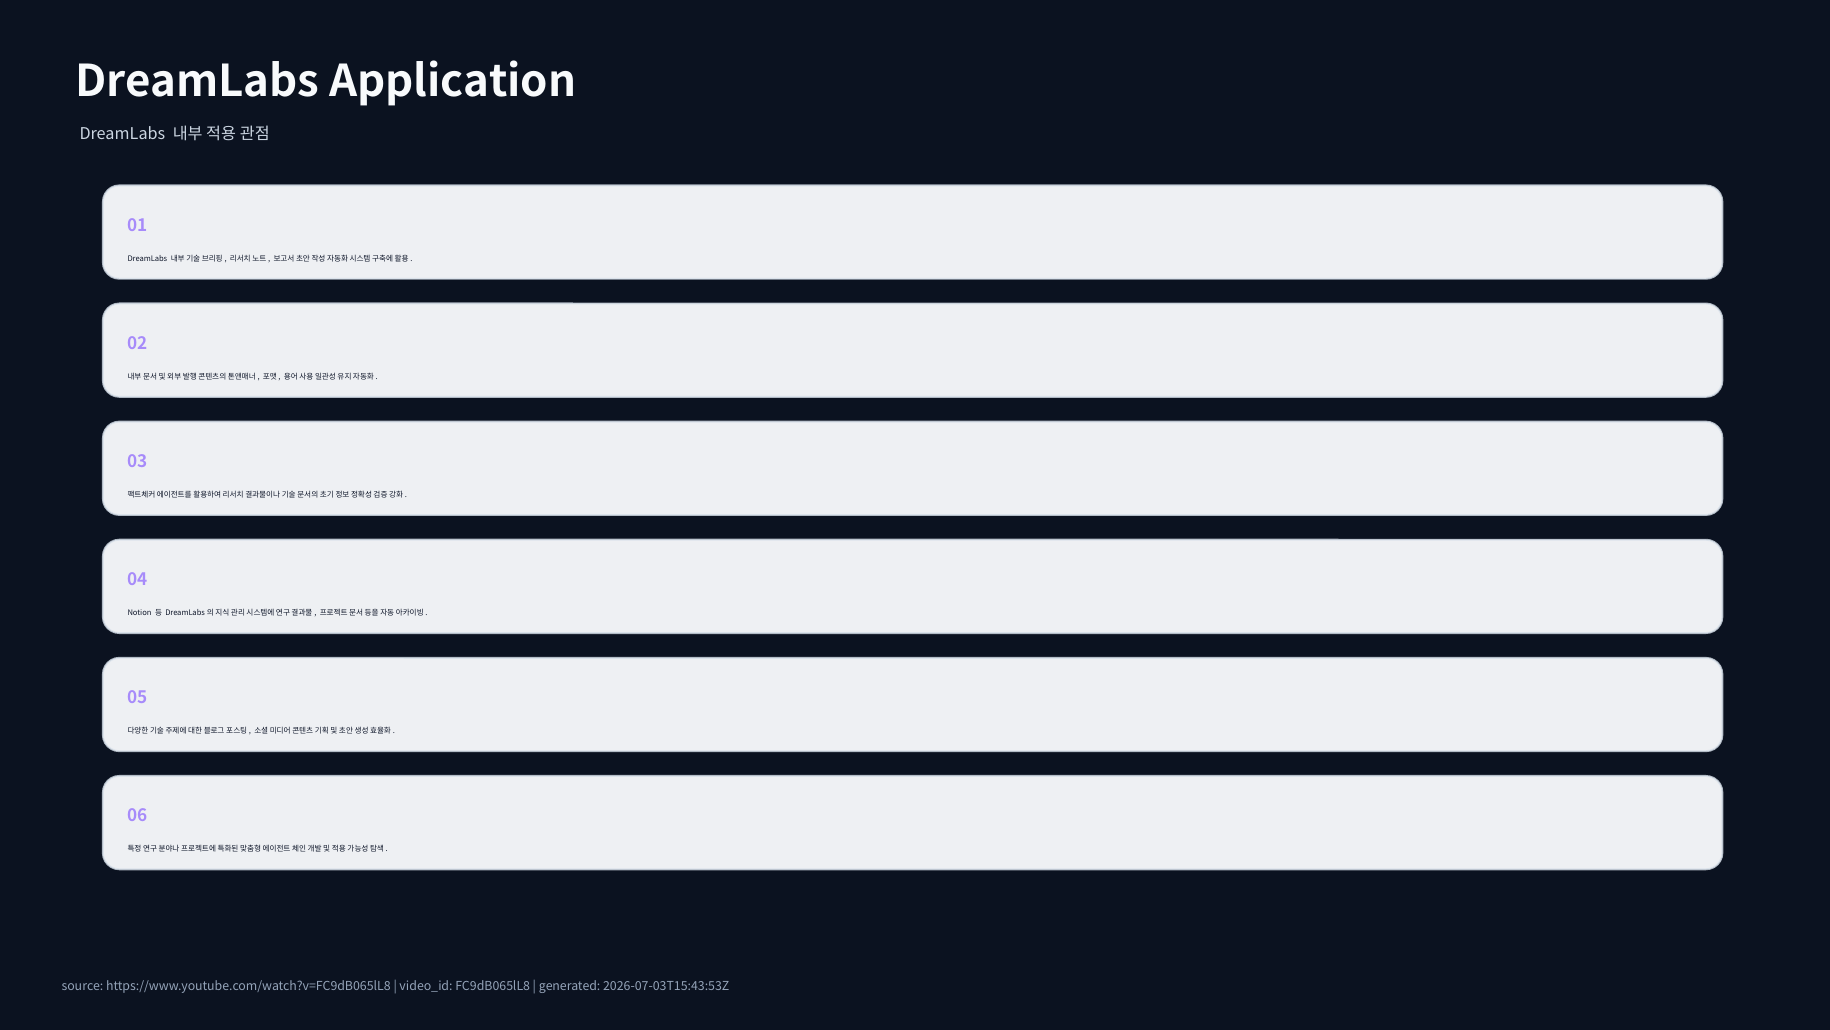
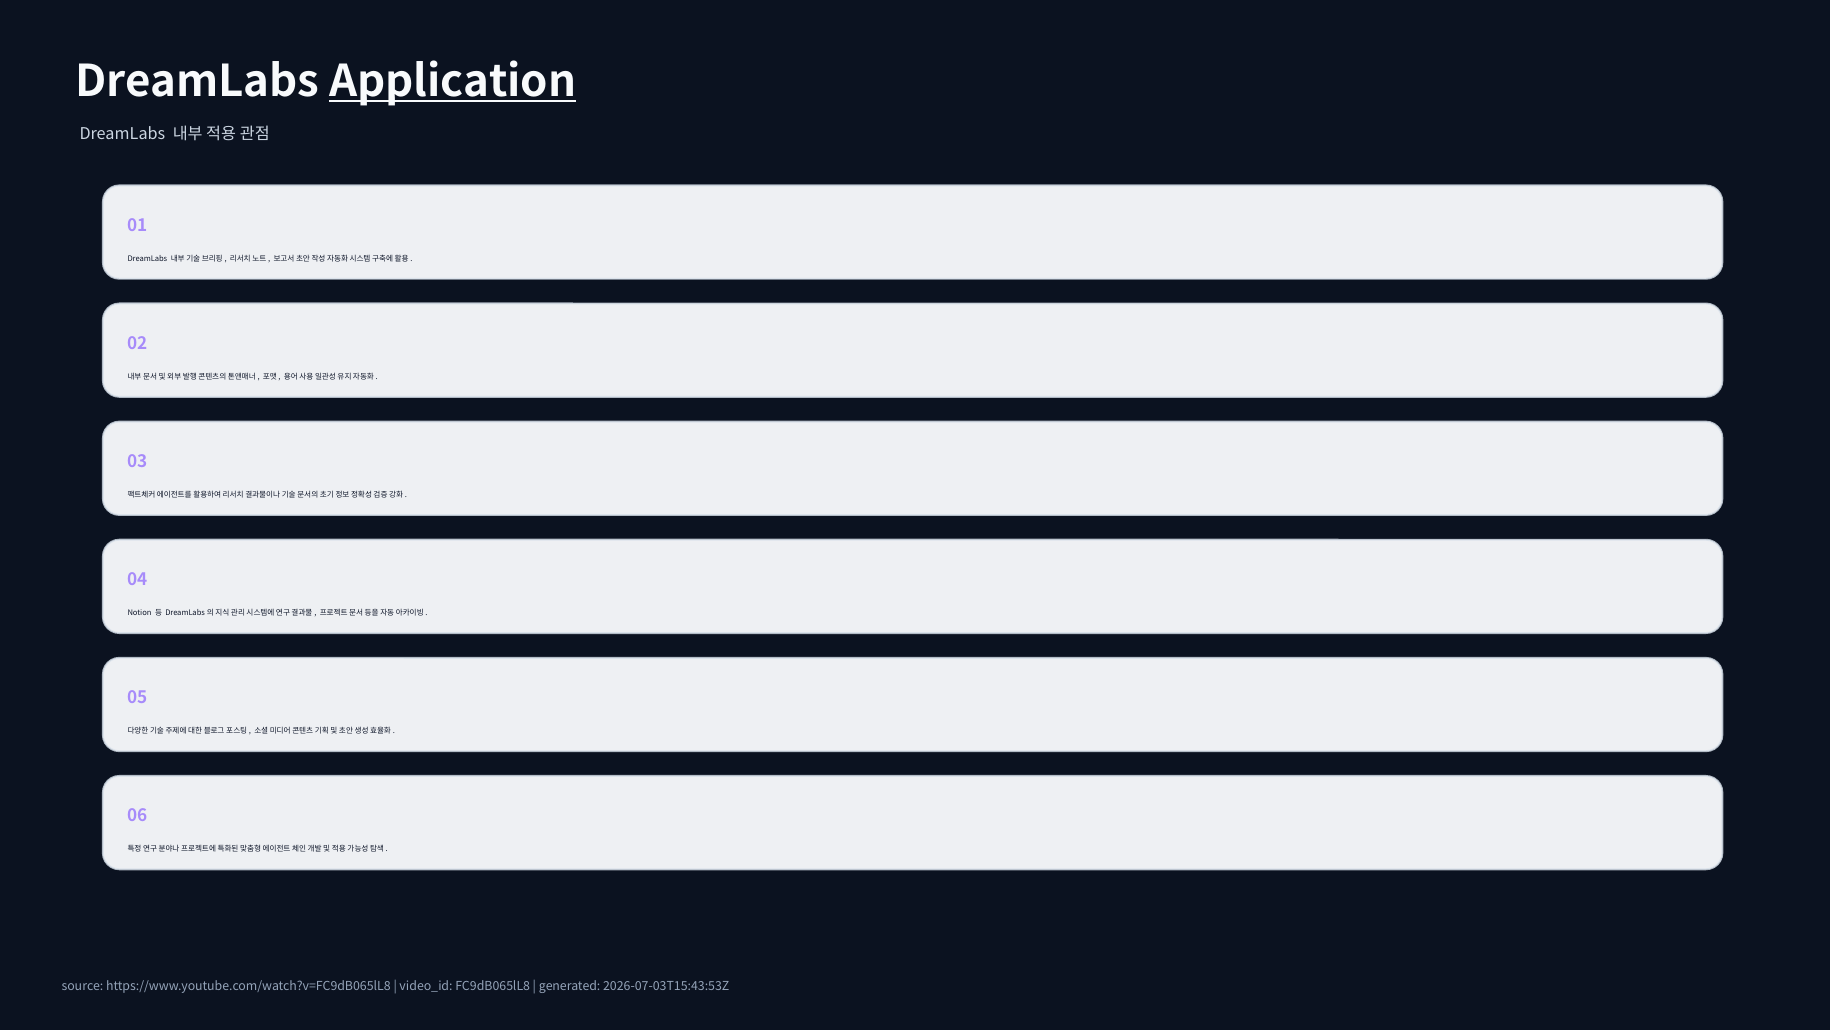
Application underline: none -> present (453, 82)
